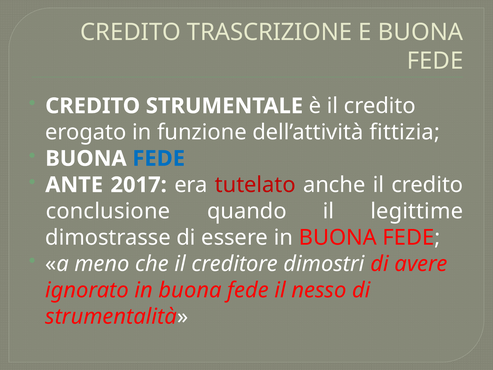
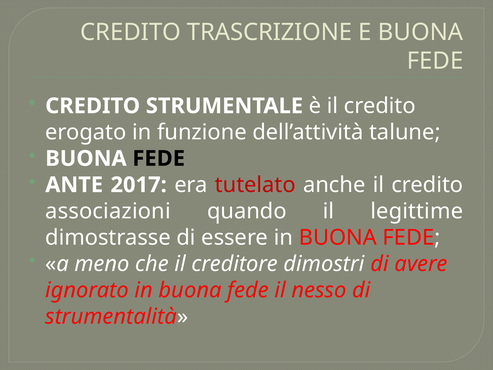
fittizia: fittizia -> talune (405, 132)
FEDE colour: blue -> black (159, 158)
conclusione: conclusione -> associazioni (108, 211)
